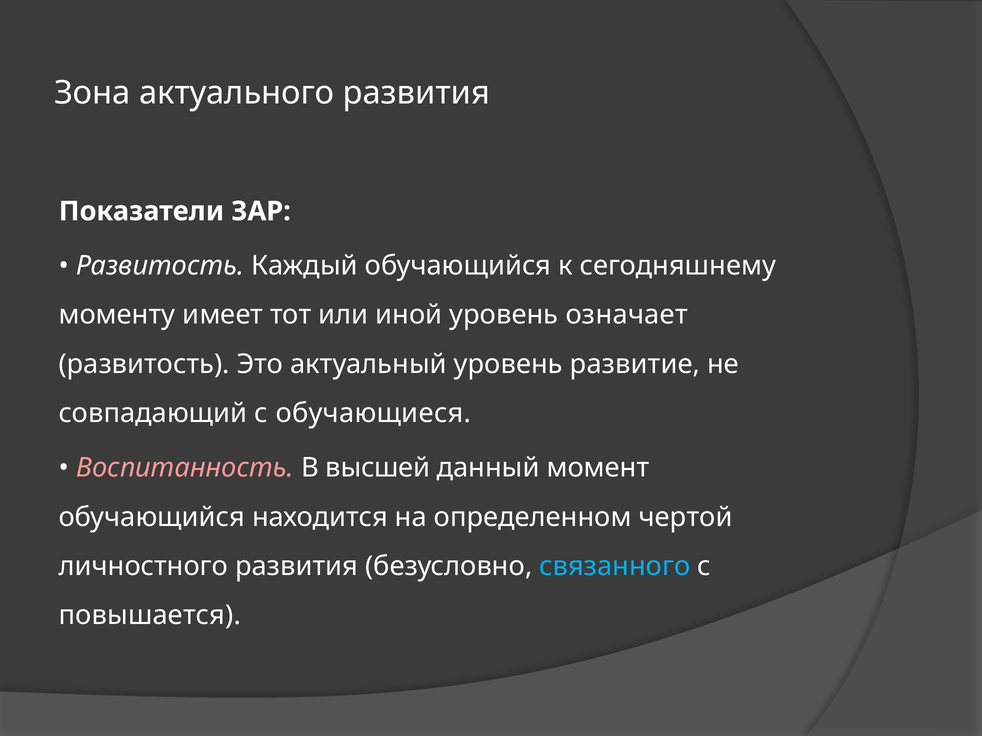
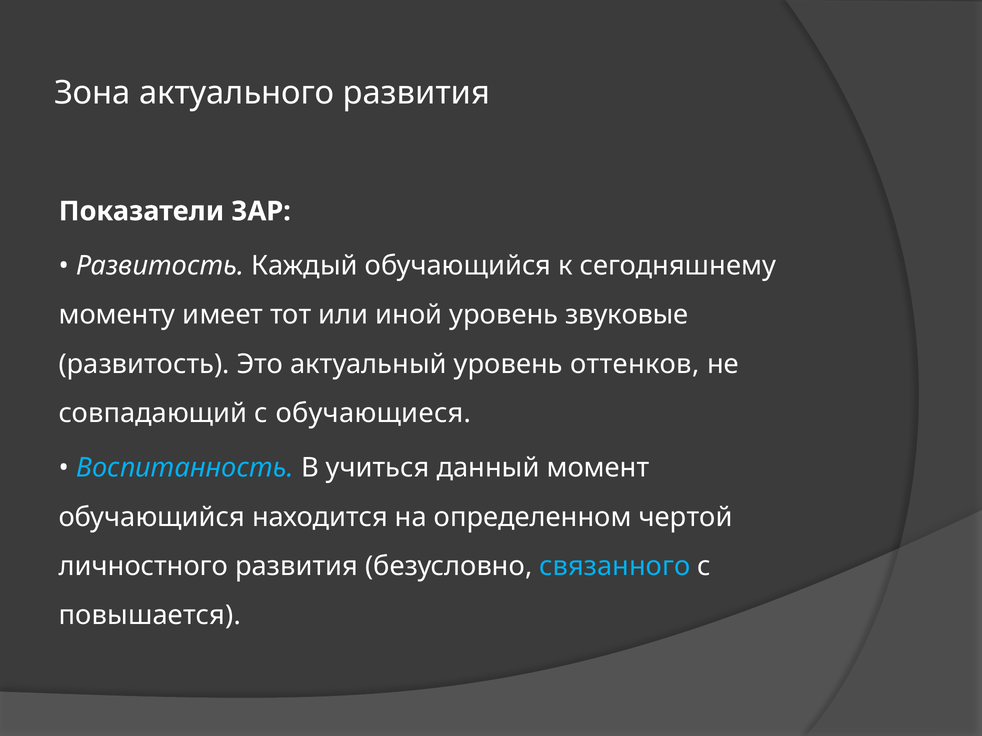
означает: означает -> звуковые (627, 315)
развитие: развитие -> оттенков (635, 364)
Воспитанность colour: pink -> light blue (185, 468)
высшей: высшей -> учиться (378, 468)
